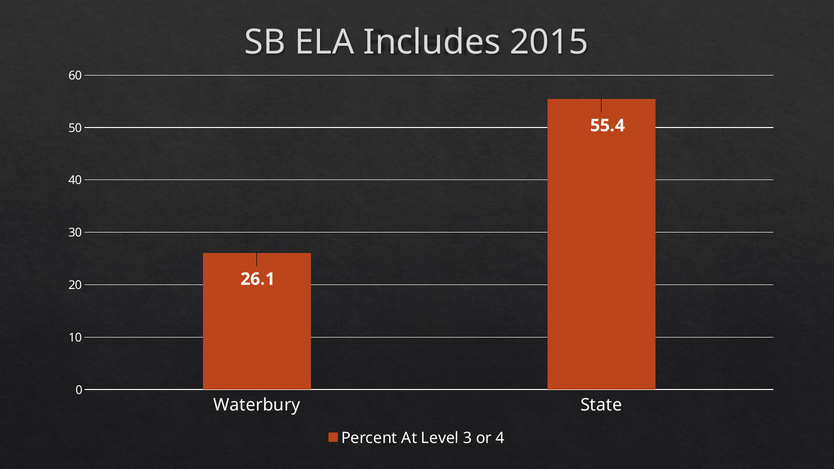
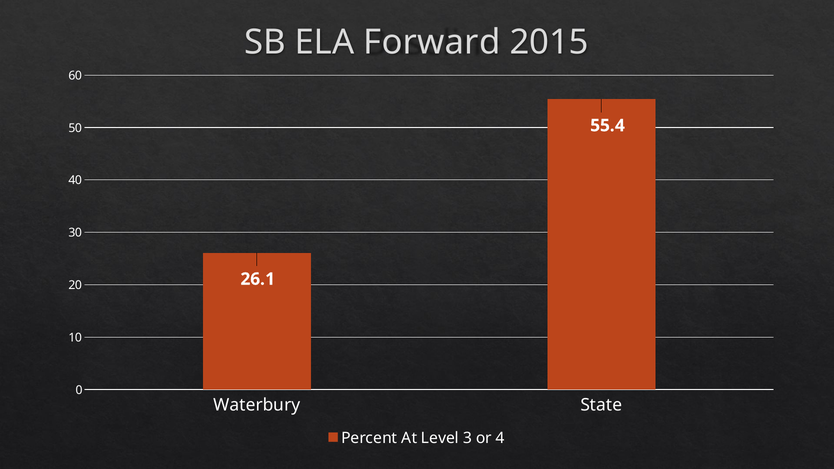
Includes: Includes -> Forward (432, 42)
